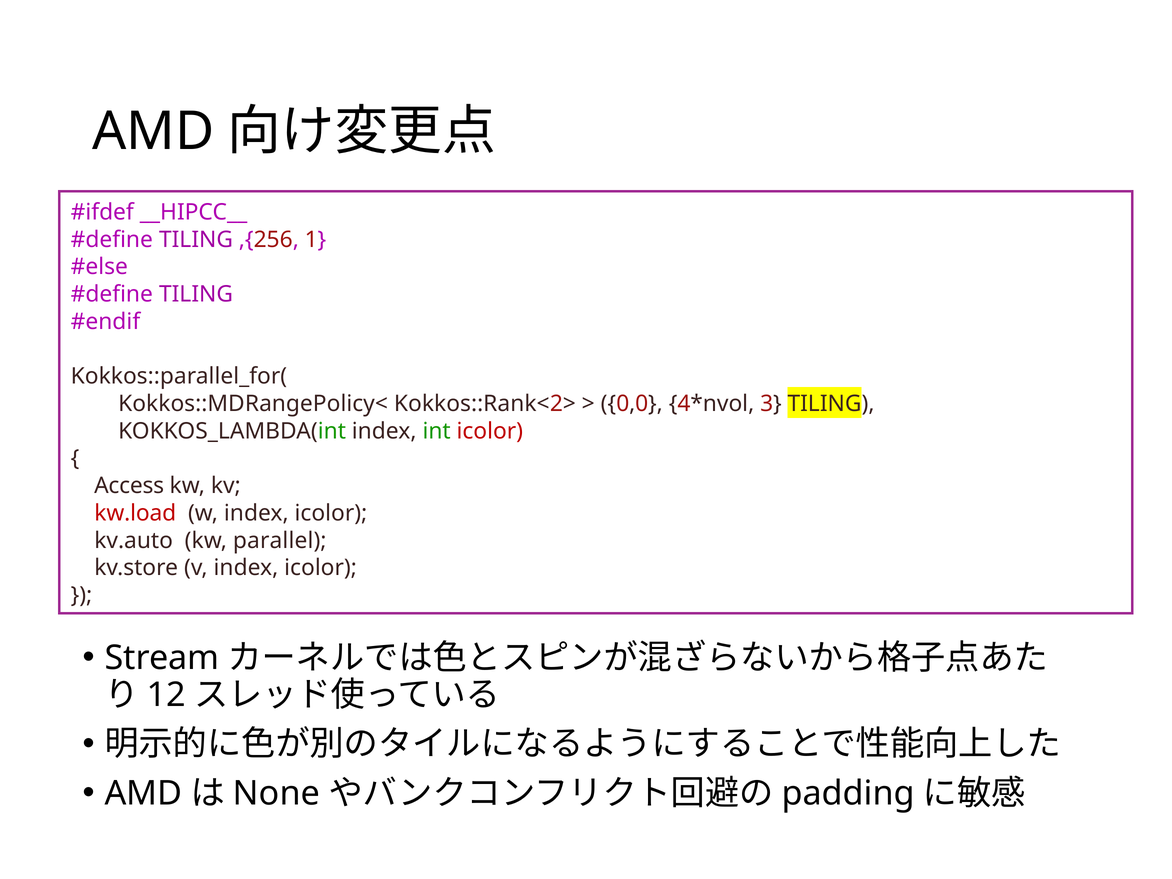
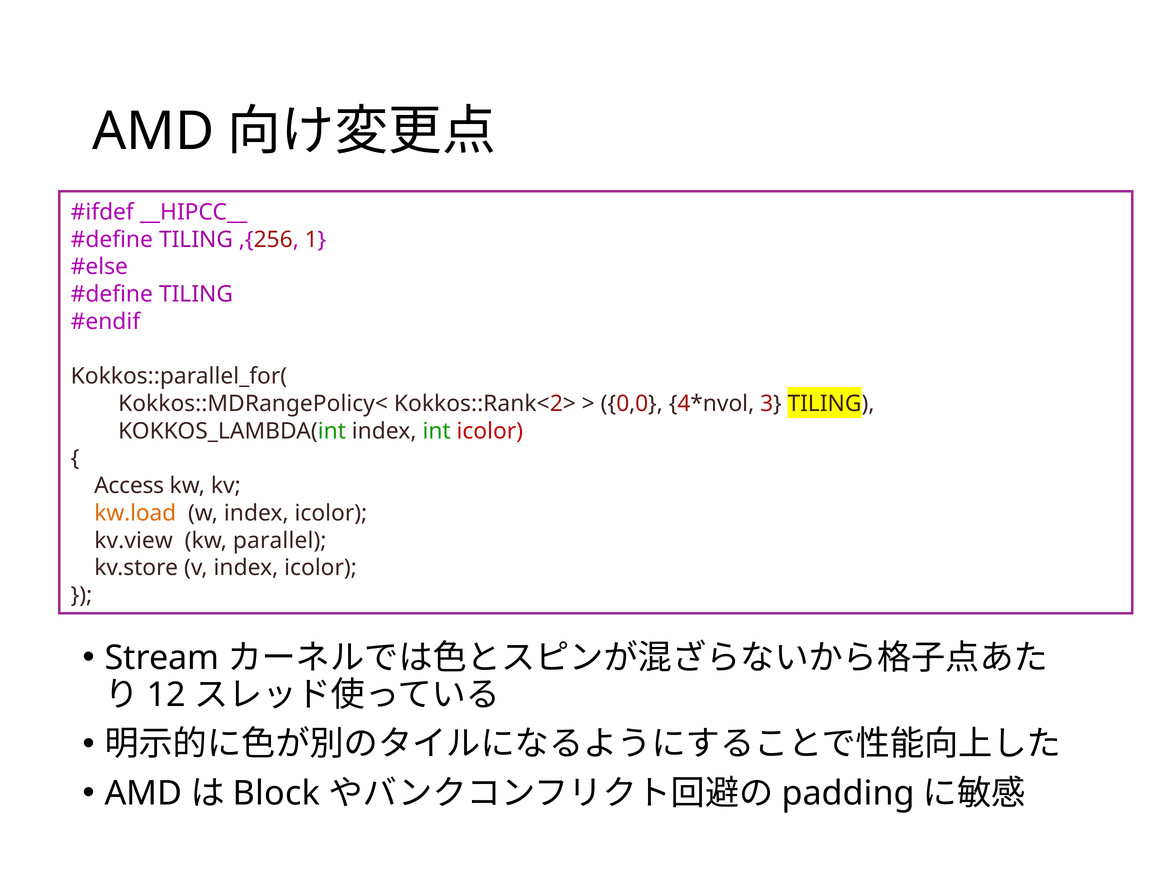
kw.load colour: red -> orange (135, 513)
kv.auto: kv.auto -> kv.view (134, 541)
None: None -> Block (276, 793)
